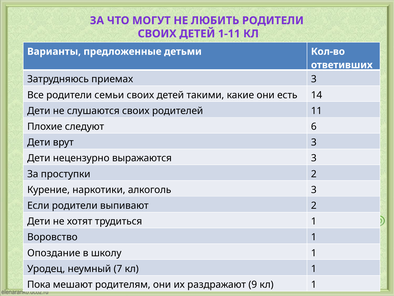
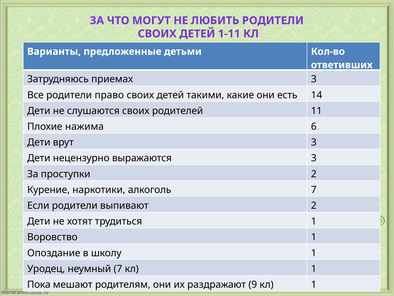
семьи: семьи -> право (109, 95)
следуют: следуют -> нажима (84, 126)
алкоголь 3: 3 -> 7 (314, 189)
